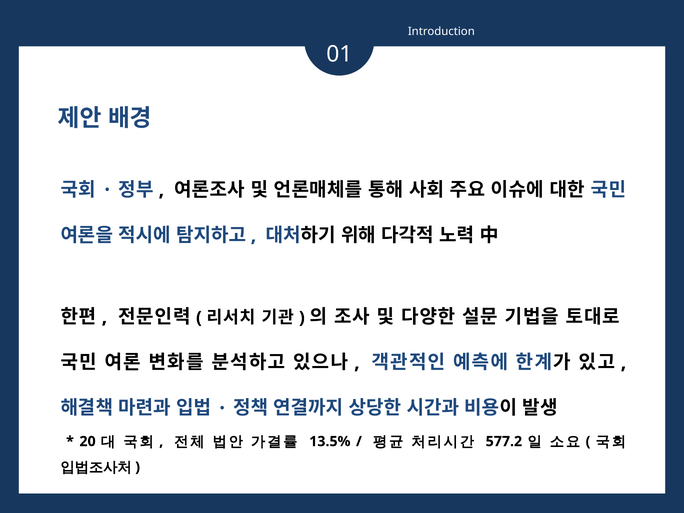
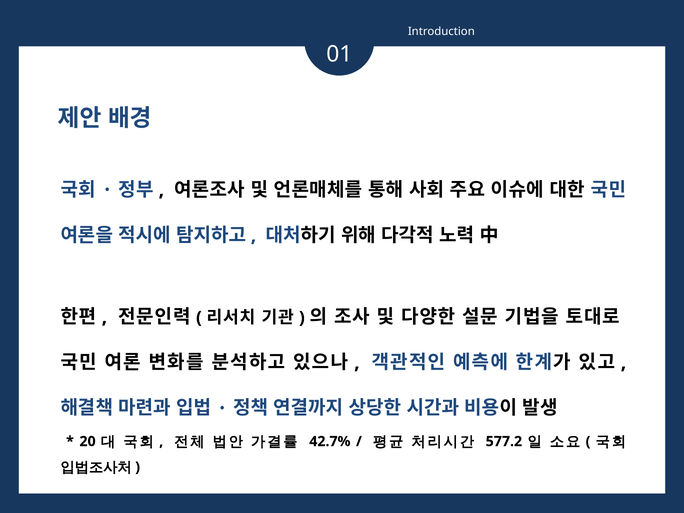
13.5%: 13.5% -> 42.7% (330, 441)
